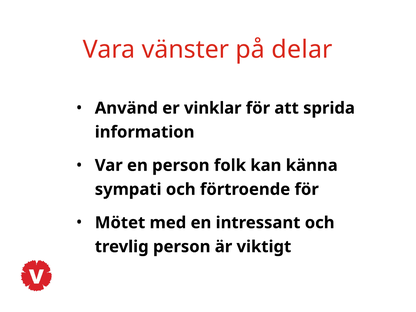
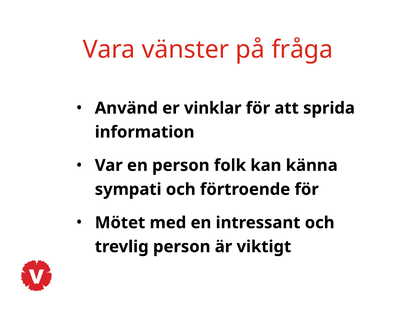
delar: delar -> fråga (302, 49)
